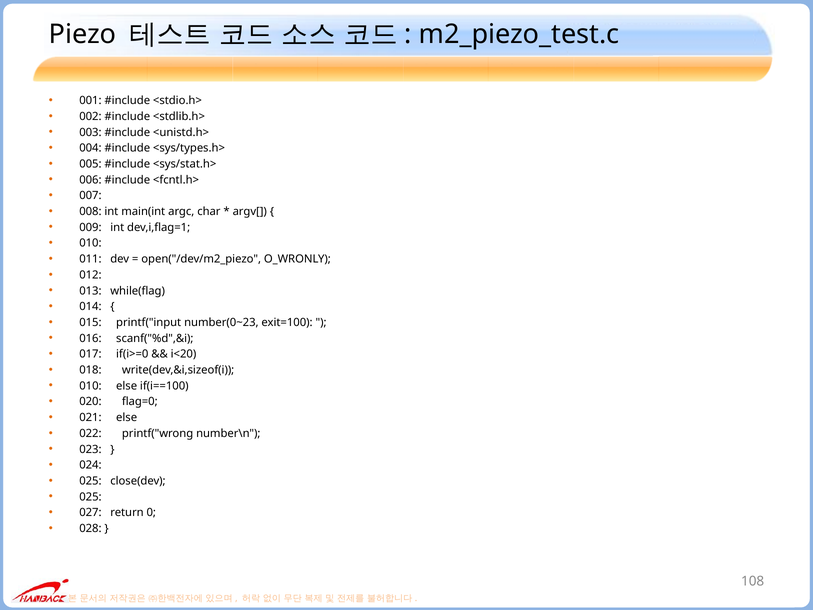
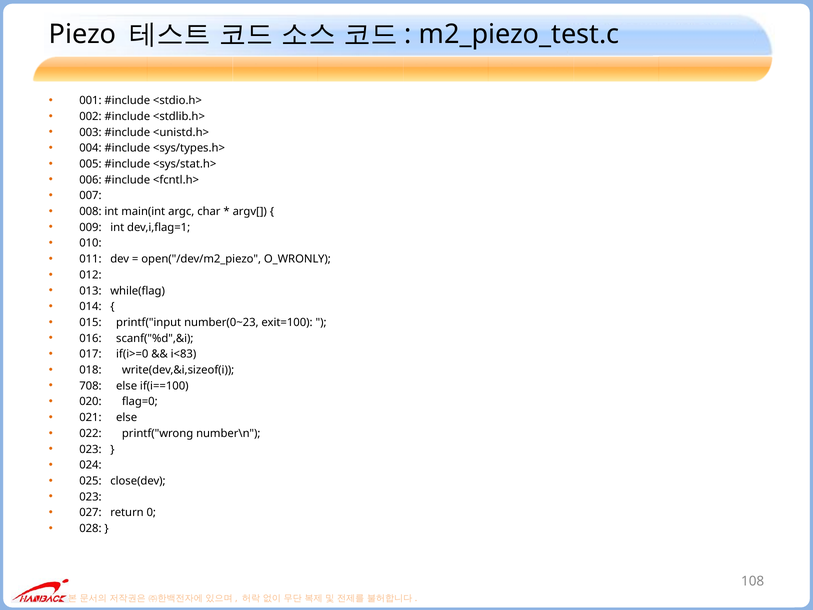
i<20: i<20 -> i<83 (184, 354)
010: 010 -> 708 (90, 386)
025: 025 -> 023 (90, 497)
